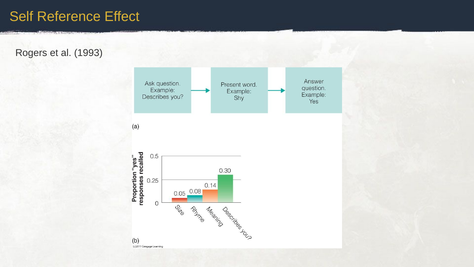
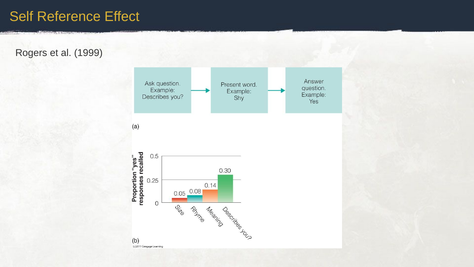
1993: 1993 -> 1999 (88, 53)
